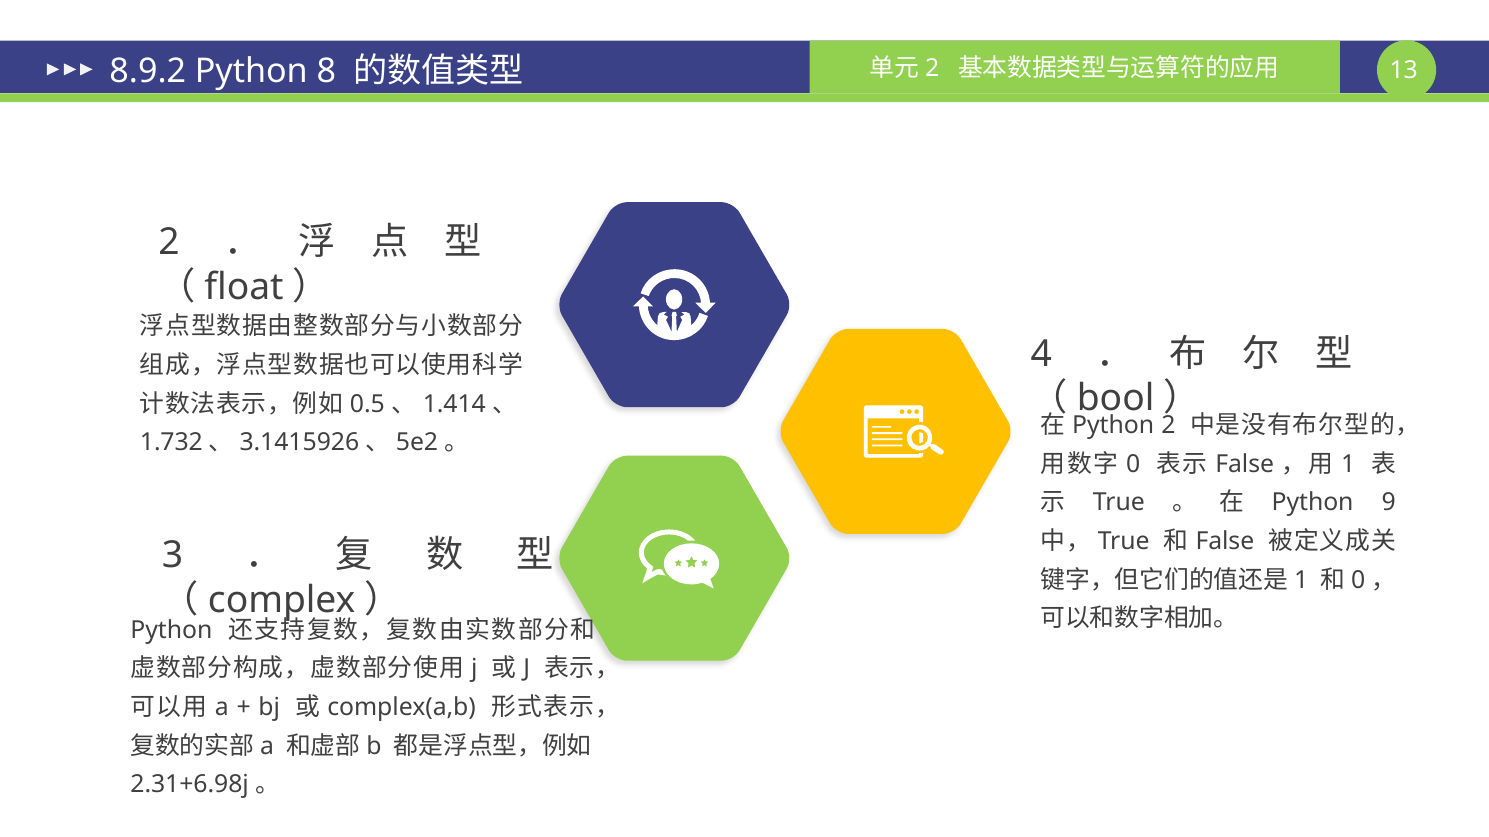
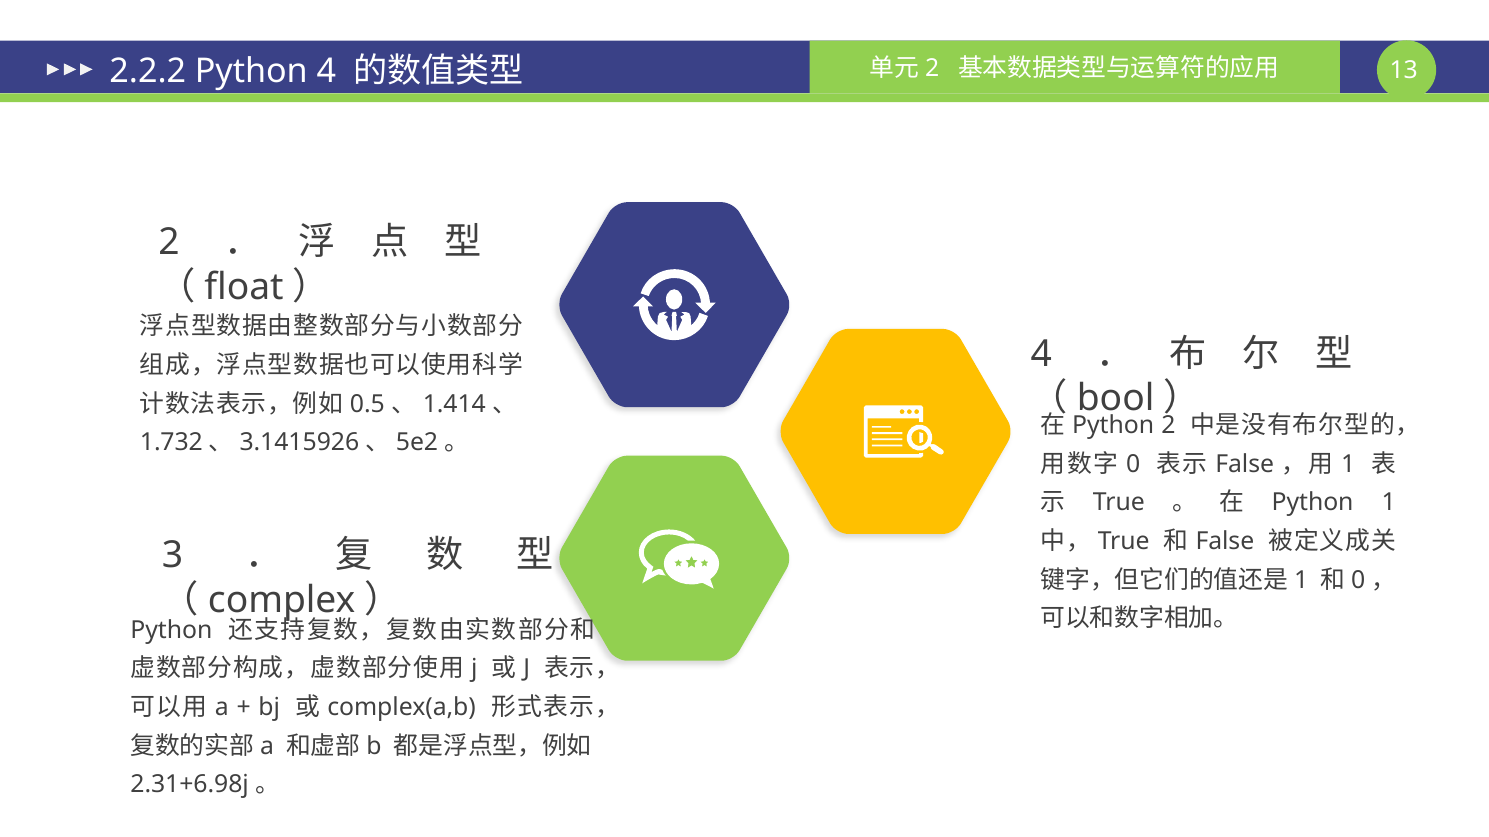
8.9.2: 8.9.2 -> 2.2.2 (148, 71)
Python 8: 8 -> 4 (326, 71)
Python 9: 9 -> 1 (1389, 503)
